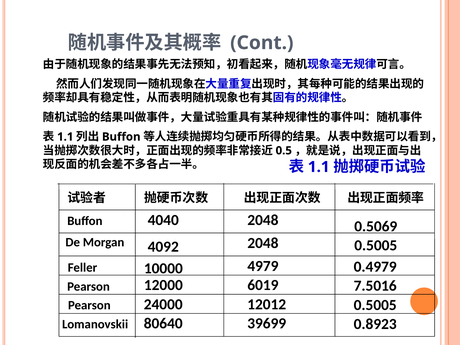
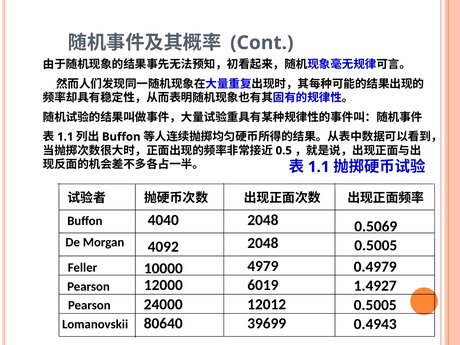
7.5016: 7.5016 -> 1.4927 (375, 286)
0.8923: 0.8923 -> 0.4943 (375, 324)
